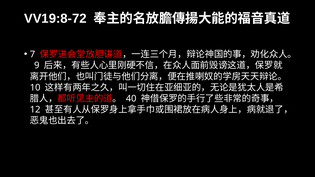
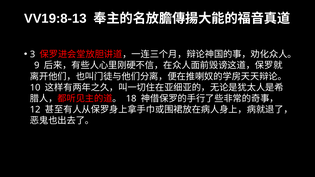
VV19:8-72: VV19:8-72 -> VV19:8-13 (55, 19)
7: 7 -> 3 (33, 55)
40: 40 -> 18 (131, 99)
